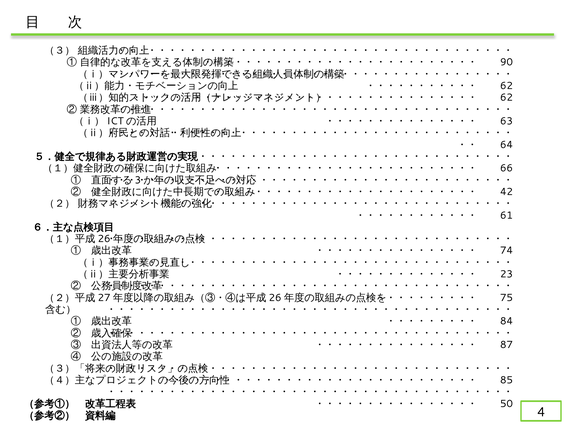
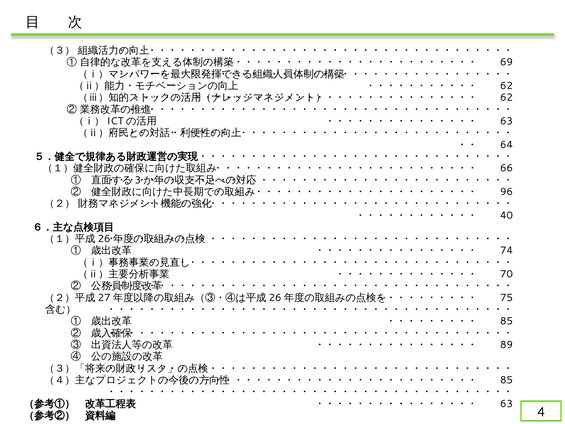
90: 90 -> 69 (507, 62)
42: 42 -> 96 (507, 192)
61: 61 -> 40 (507, 215)
23: 23 -> 70 (507, 274)
84: 84 -> 85 (507, 321)
87: 87 -> 89 (507, 345)
50: 50 -> 63 (507, 403)
